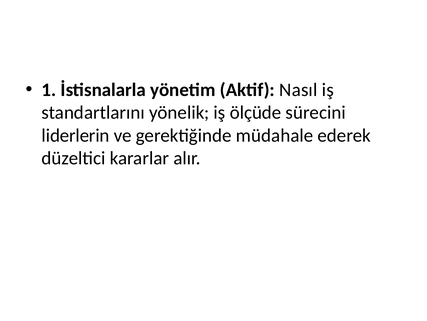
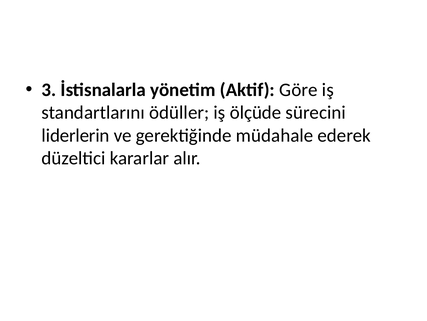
1: 1 -> 3 (49, 90)
Nasıl: Nasıl -> Göre (298, 90)
yönelik: yönelik -> ödüller (179, 112)
